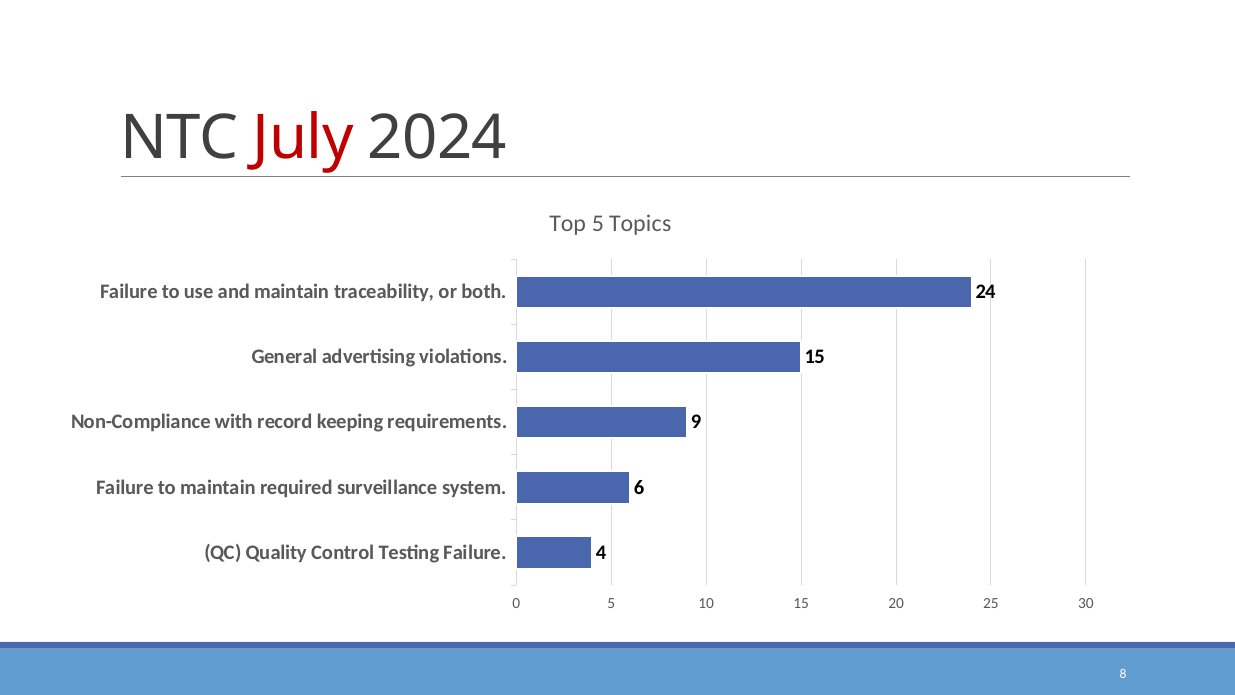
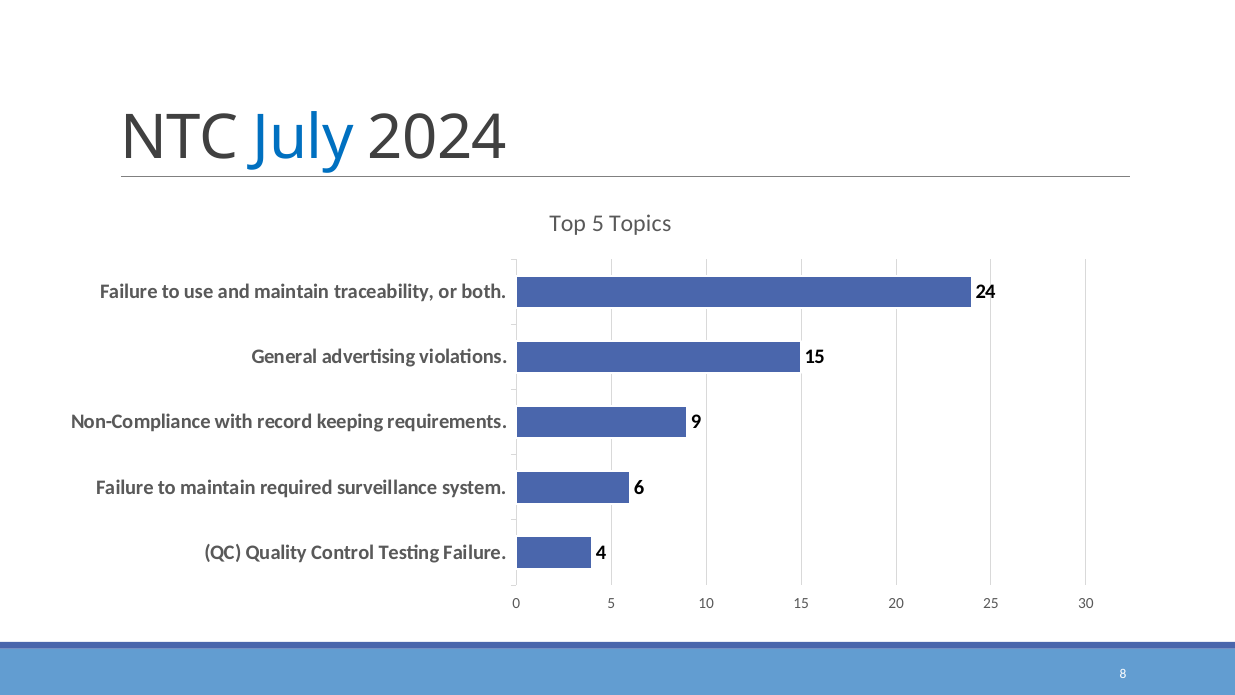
July colour: red -> blue (303, 138)
